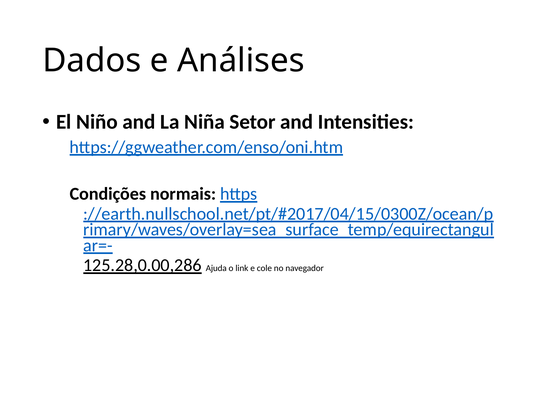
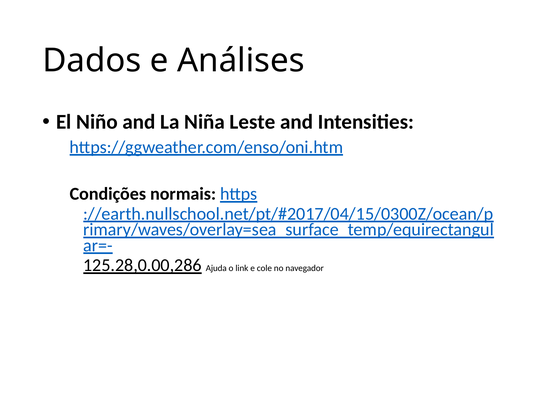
Setor: Setor -> Leste (252, 122)
